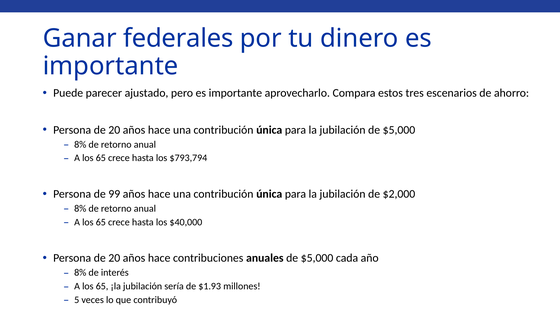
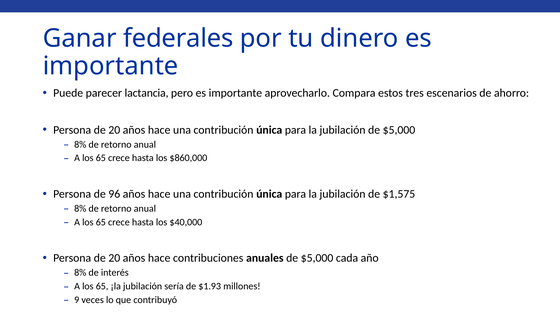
ajustado: ajustado -> lactancia (147, 93)
$793,794: $793,794 -> $860,000 (188, 158)
99: 99 -> 96 (114, 194)
$2,000: $2,000 -> $1,575 (399, 194)
5: 5 -> 9 (77, 300)
